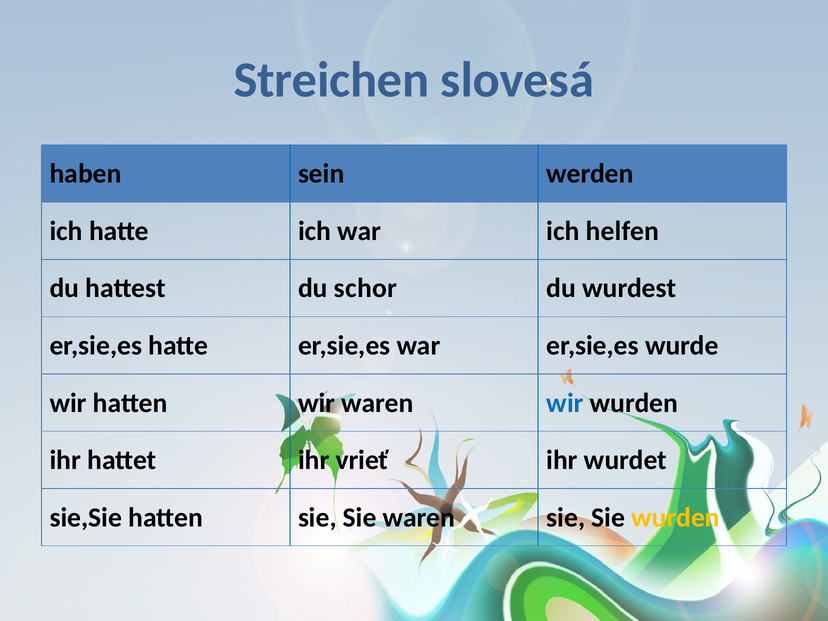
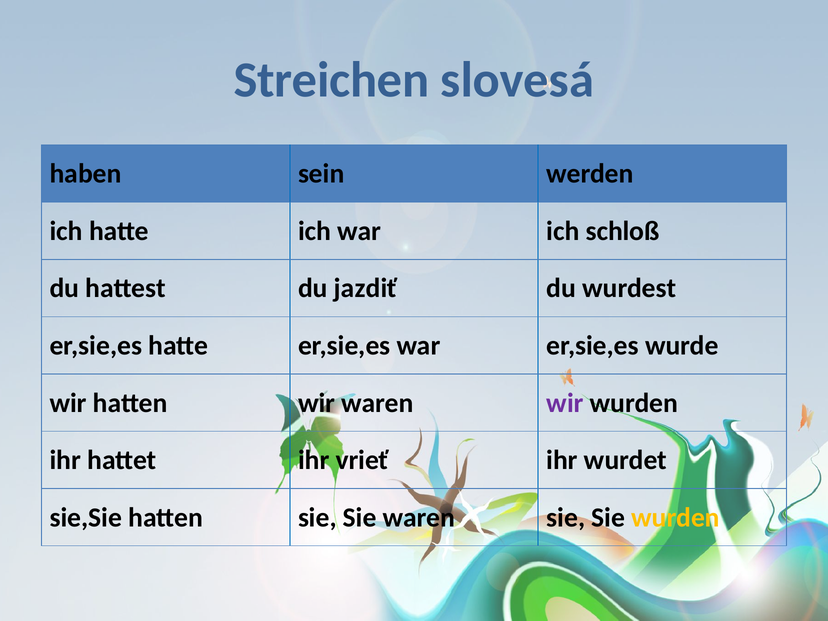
helfen: helfen -> schloß (623, 231)
schor: schor -> jazdiť (366, 288)
wir colour: blue -> purple (565, 403)
